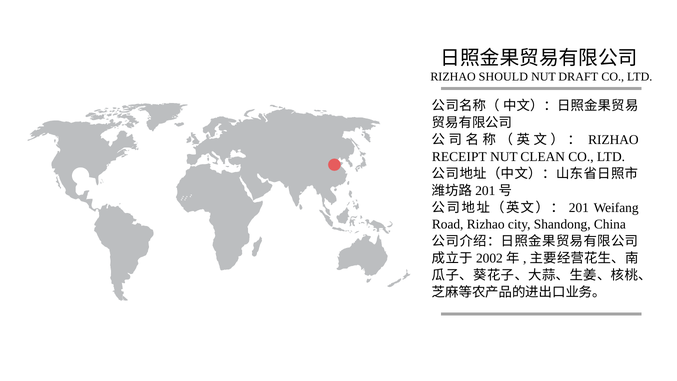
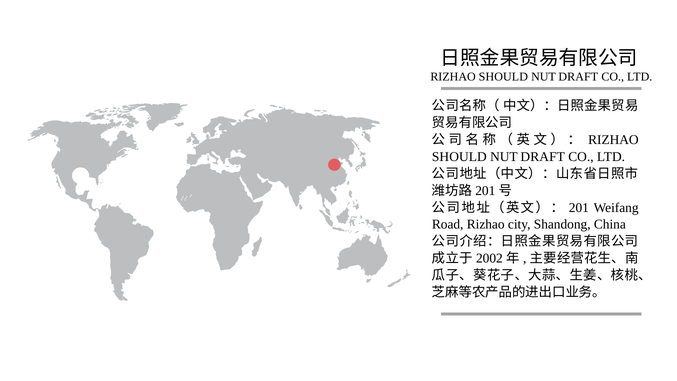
RECEIPT: RECEIPT -> SHOULD (459, 157)
CLEAN: CLEAN -> DRAFT (543, 157)
